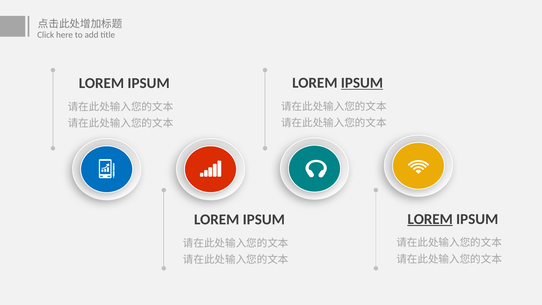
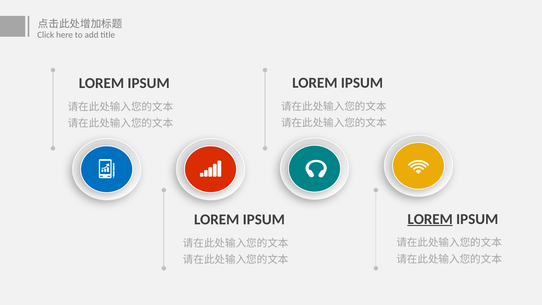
IPSUM underline: present -> none (362, 83)
